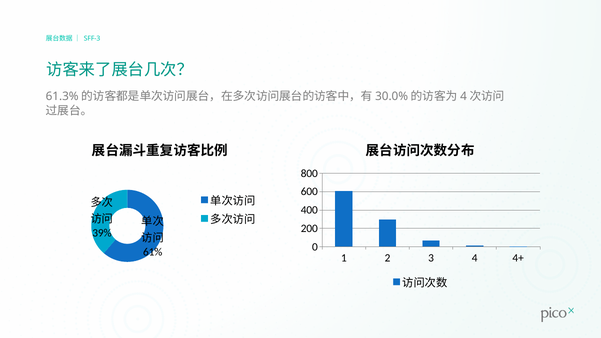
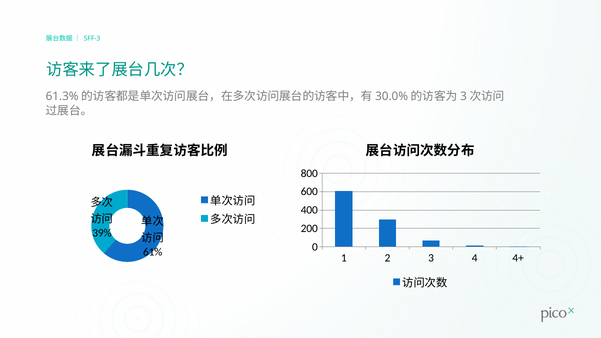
4: 4 -> 3 (464, 97)
